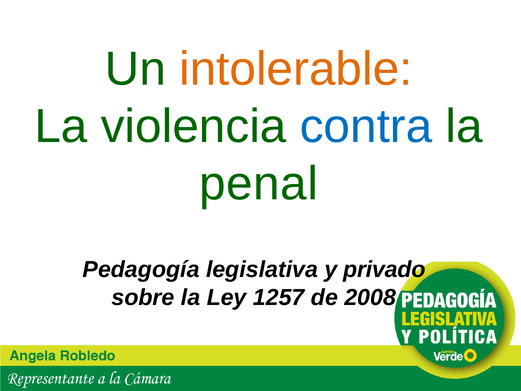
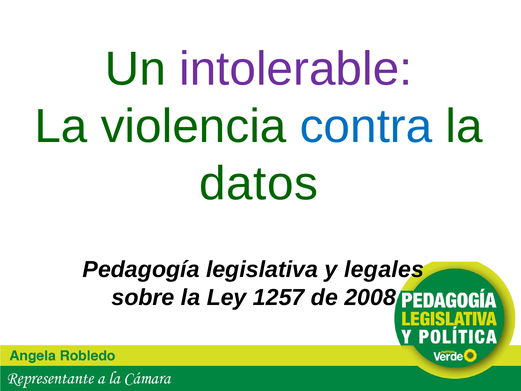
intolerable colour: orange -> purple (296, 69)
penal: penal -> datos (259, 184)
privado: privado -> legales (384, 269)
